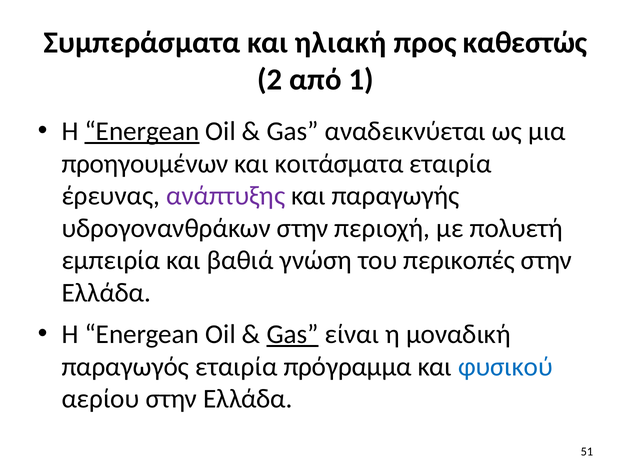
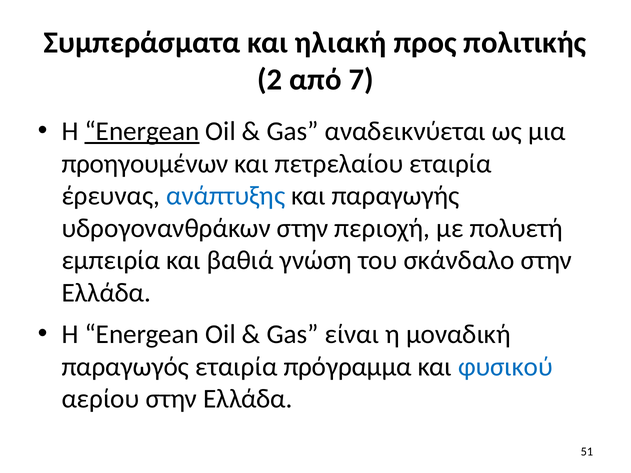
καθεστώς: καθεστώς -> πολιτικής (525, 43)
1: 1 -> 7 (361, 79)
κοιτάσματα: κοιτάσματα -> πετρελαίου (339, 164)
ανάπτυξης colour: purple -> blue (226, 196)
περικοπές: περικοπές -> σκάνδαλο (459, 261)
Gas underline: present -> none (293, 335)
